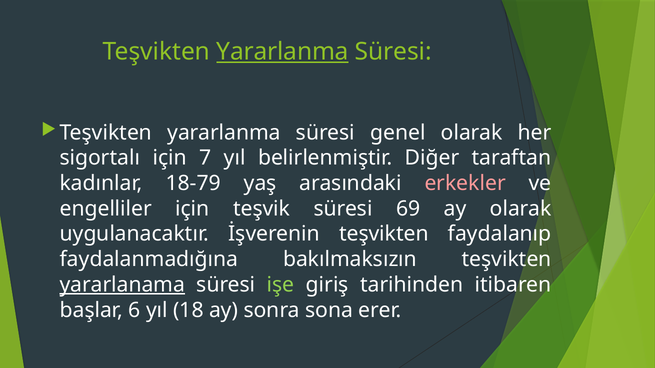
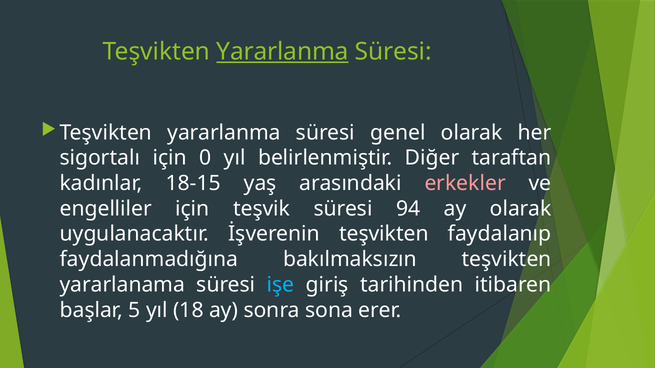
7: 7 -> 0 (205, 158)
18-79: 18-79 -> 18-15 (193, 184)
69: 69 -> 94 (408, 209)
yararlanama underline: present -> none (122, 285)
işe colour: light green -> light blue (281, 285)
6: 6 -> 5 (134, 310)
